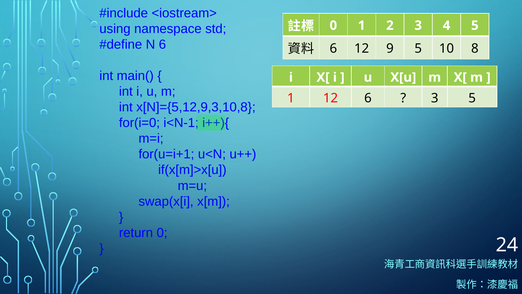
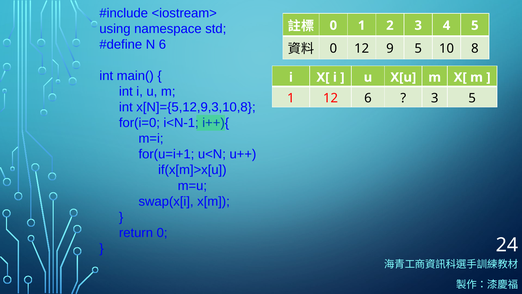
6: 6 -> 0 (333, 48)
